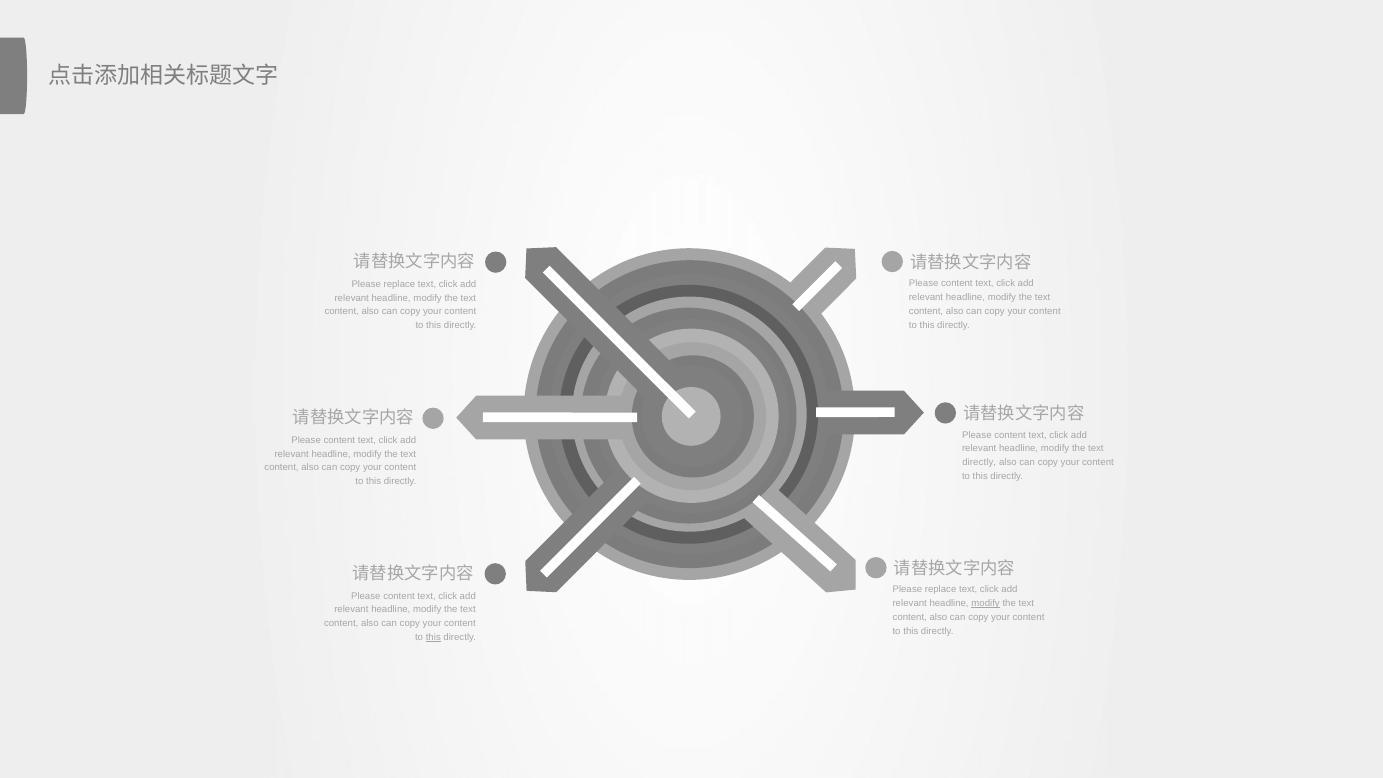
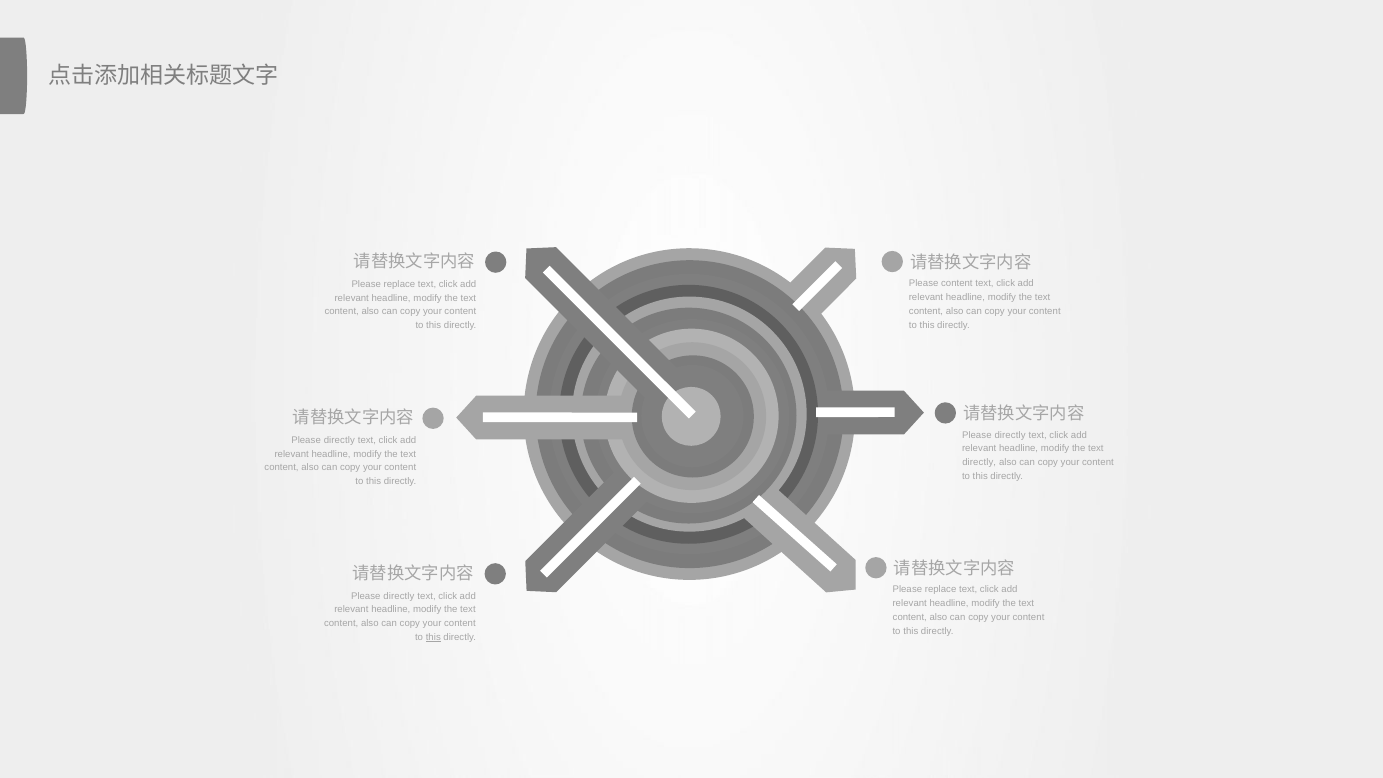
content: content -> directly (1010, 435)
content: content -> directly (339, 440)
content: content -> directly (399, 596)
modify underline: present -> none (986, 604)
